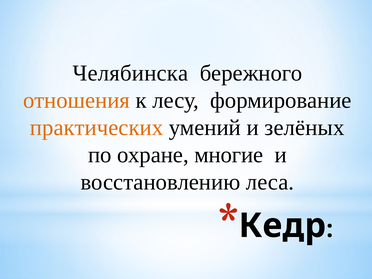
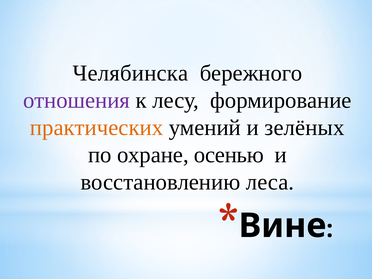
отношения colour: orange -> purple (76, 100)
многие: многие -> осенью (229, 155)
Кедр: Кедр -> Вине (282, 226)
